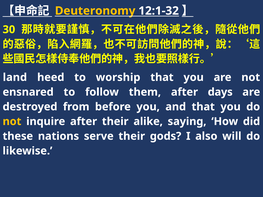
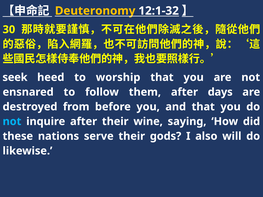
land: land -> seek (15, 77)
not colour: yellow -> light blue (12, 122)
alike: alike -> wine (148, 122)
